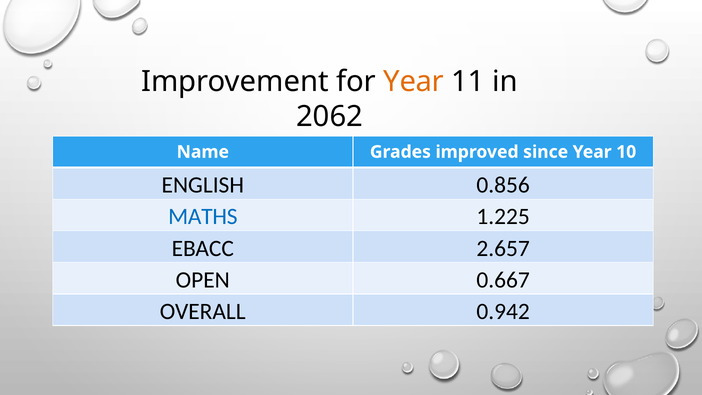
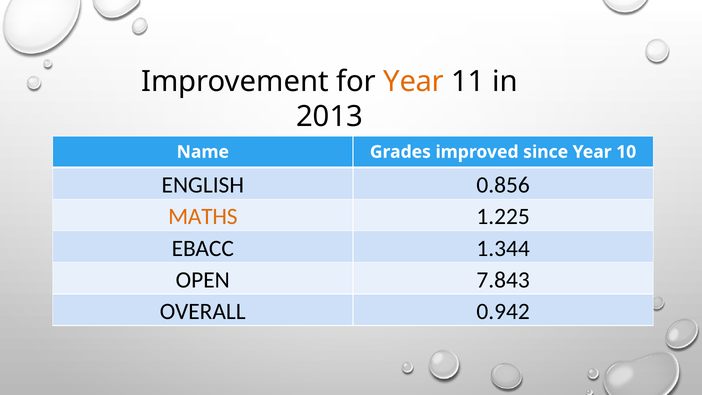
2062: 2062 -> 2013 (330, 117)
MATHS colour: blue -> orange (203, 217)
2.657: 2.657 -> 1.344 (503, 248)
0.667: 0.667 -> 7.843 (503, 280)
